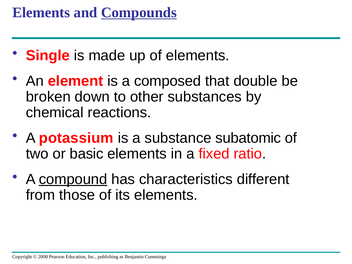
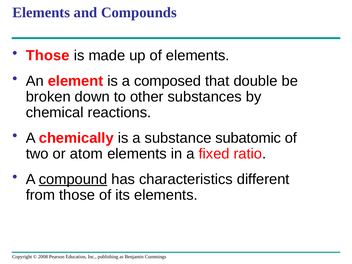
Compounds underline: present -> none (139, 13)
Single: Single -> Those (48, 56)
potassium: potassium -> chemically (76, 138)
basic: basic -> atom (86, 154)
